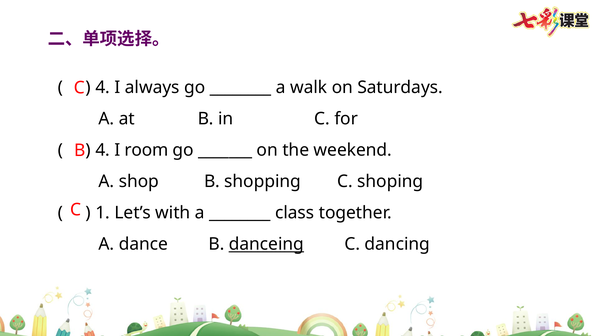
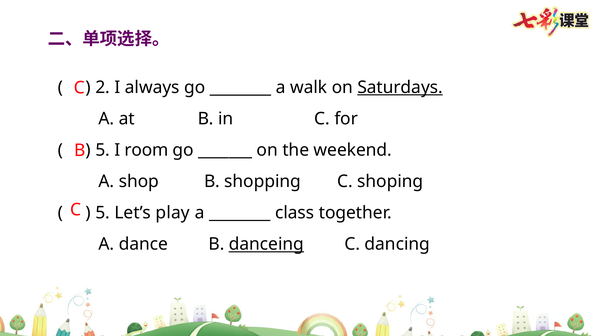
4: 4 -> 2 (103, 87)
Saturdays underline: none -> present (400, 87)
4: 4 -> 5 (103, 150)
1: 1 -> 5 (103, 212)
with: with -> play (173, 212)
